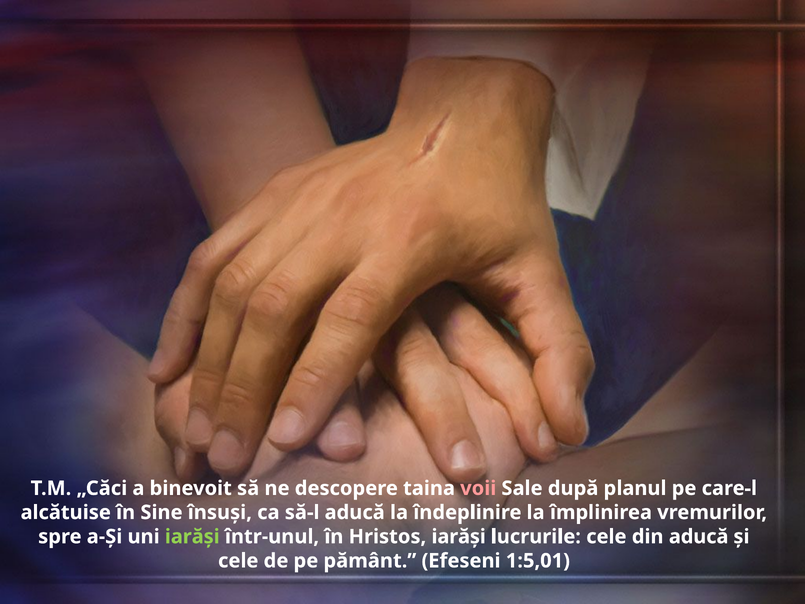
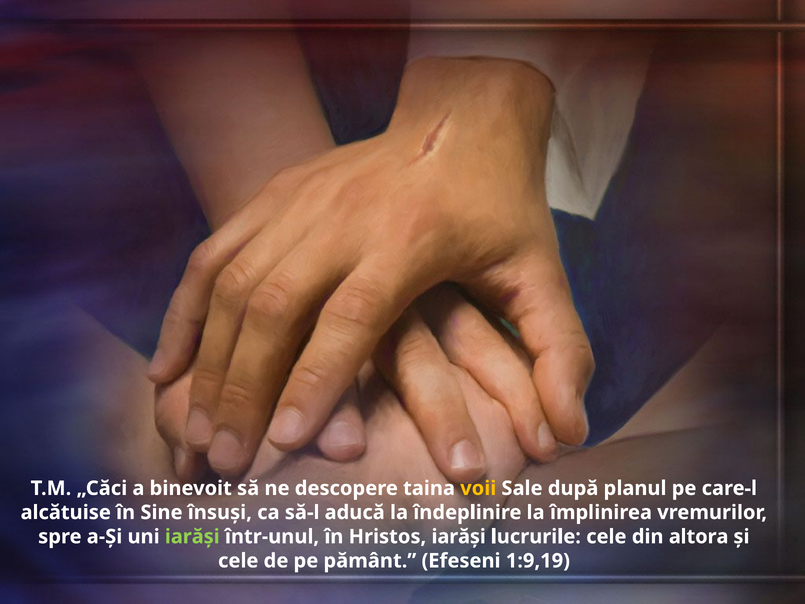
voii colour: pink -> yellow (478, 488)
din aducă: aducă -> altora (699, 536)
1:5,01: 1:5,01 -> 1:9,19 (538, 561)
